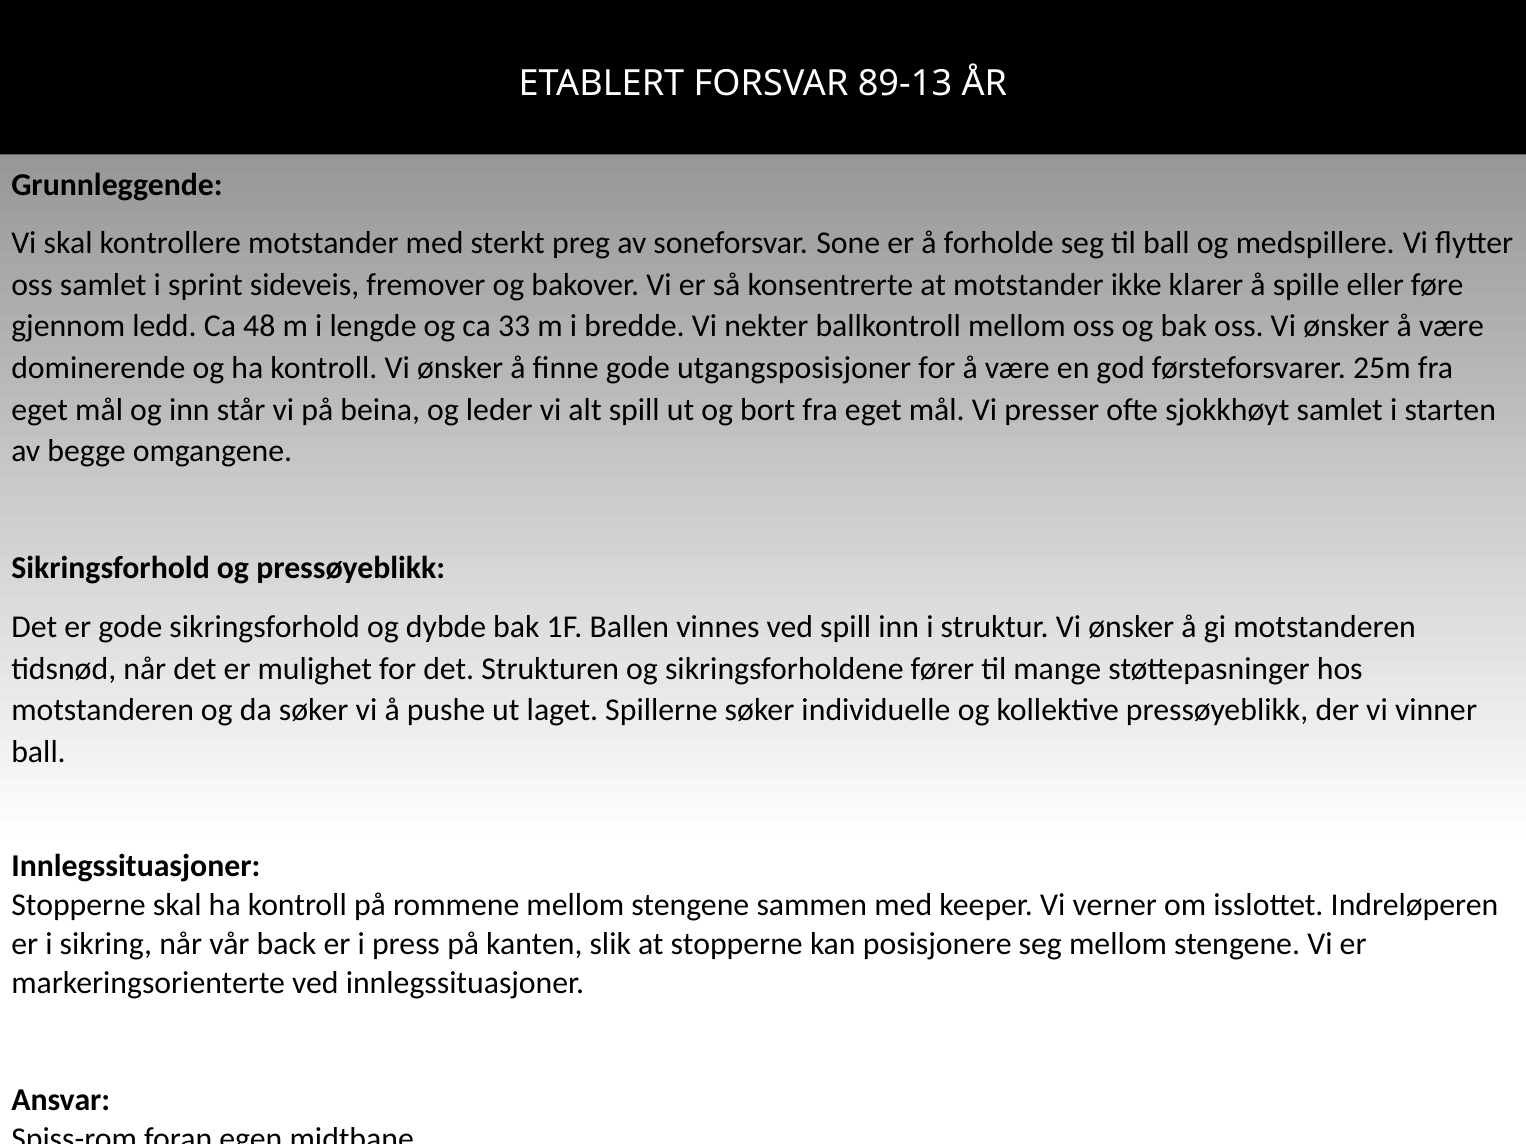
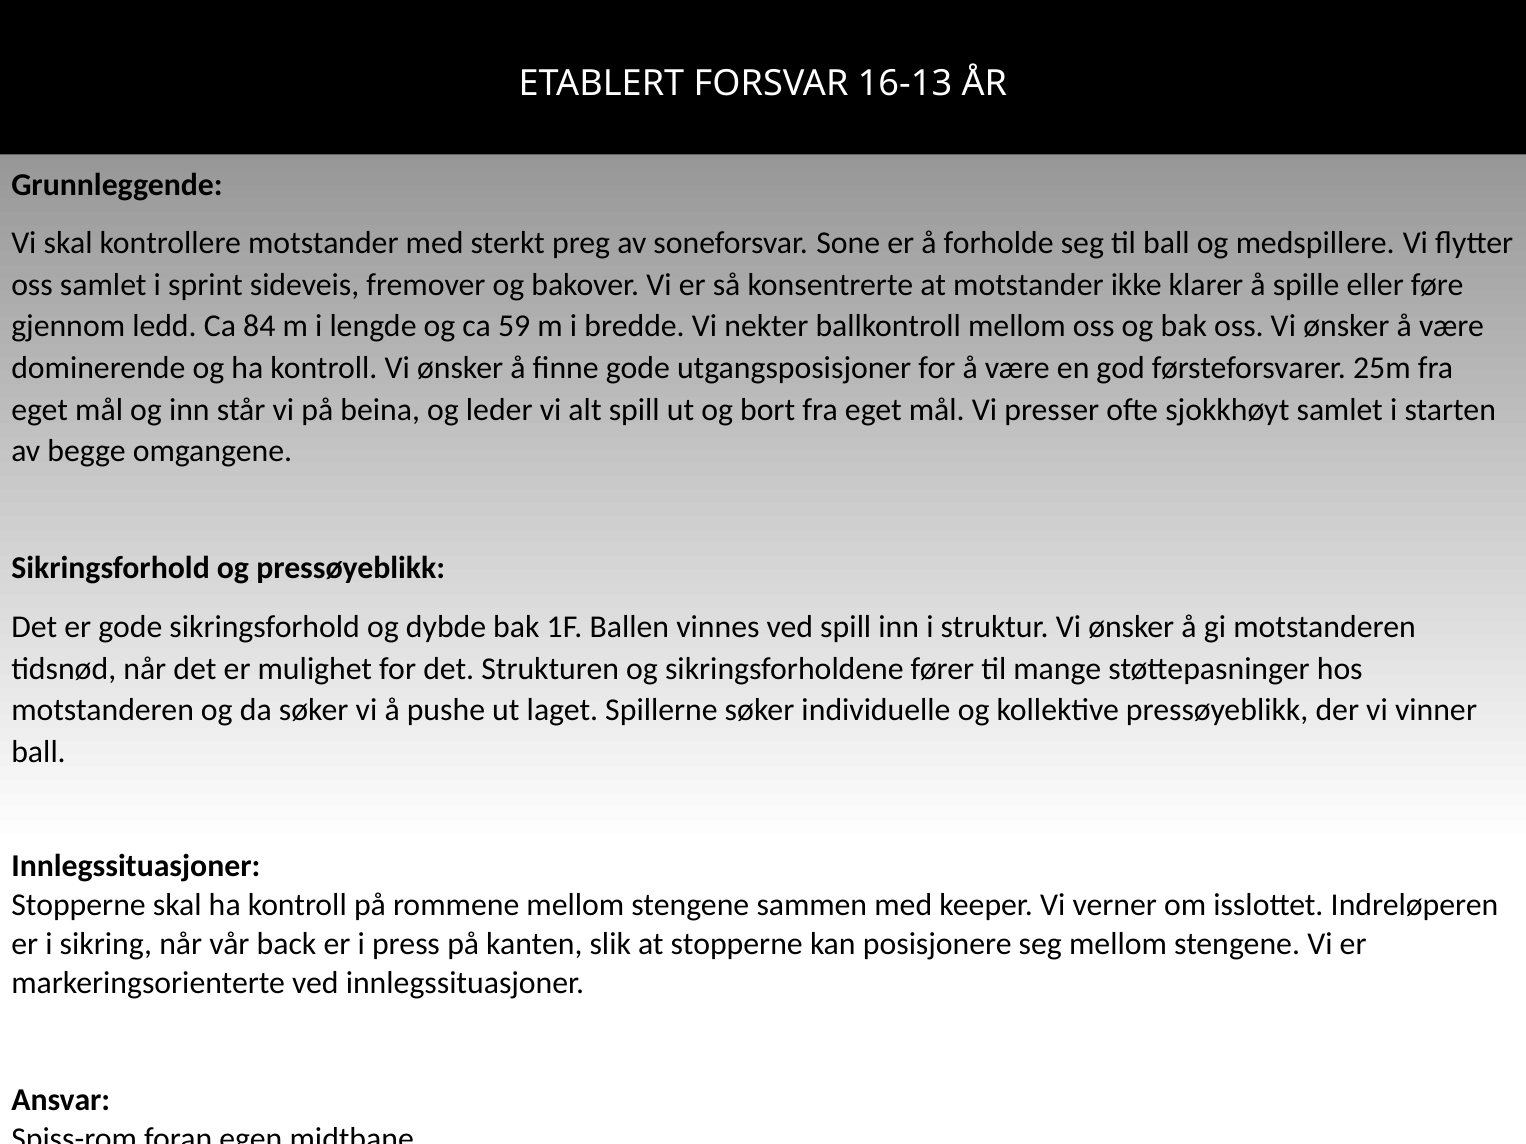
89-13: 89-13 -> 16-13 (905, 83)
48: 48 -> 84 (259, 327)
33: 33 -> 59 (514, 327)
